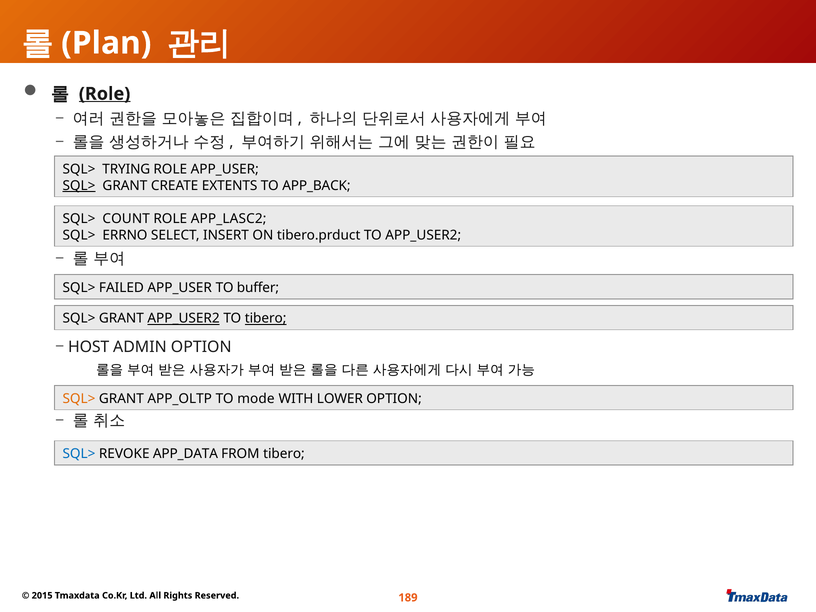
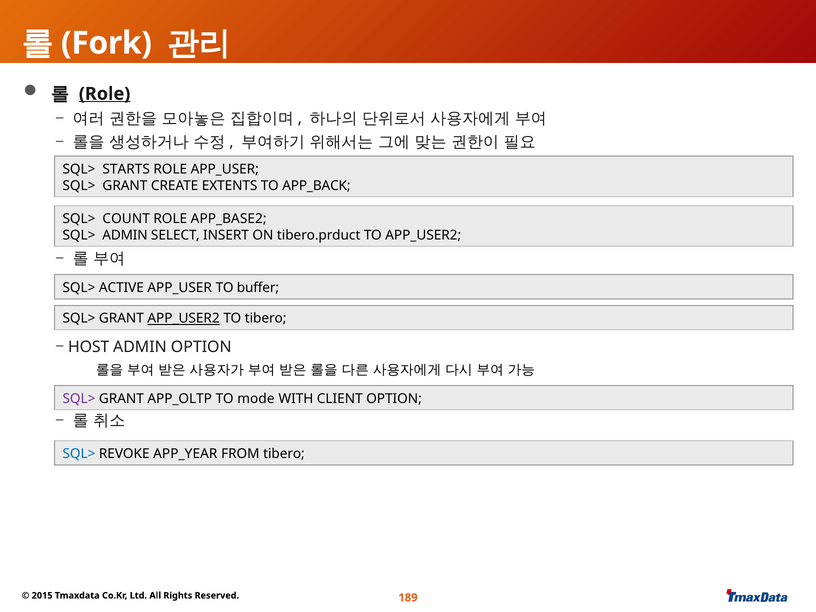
Plan: Plan -> Fork (106, 43)
TRYING: TRYING -> STARTS (126, 169)
SQL> underline: present -> none (79, 186)
APP_LASC2: APP_LASC2 -> APP_BASE2 (229, 219)
SQL> ERRNO: ERRNO -> ADMIN (125, 235)
FAILED: FAILED -> ACTIVE (121, 288)
tibero underline: present -> none (266, 319)
SQL> colour: orange -> purple (79, 399)
LOWER: LOWER -> CLIENT (340, 399)
APP_DATA: APP_DATA -> APP_YEAR (185, 454)
